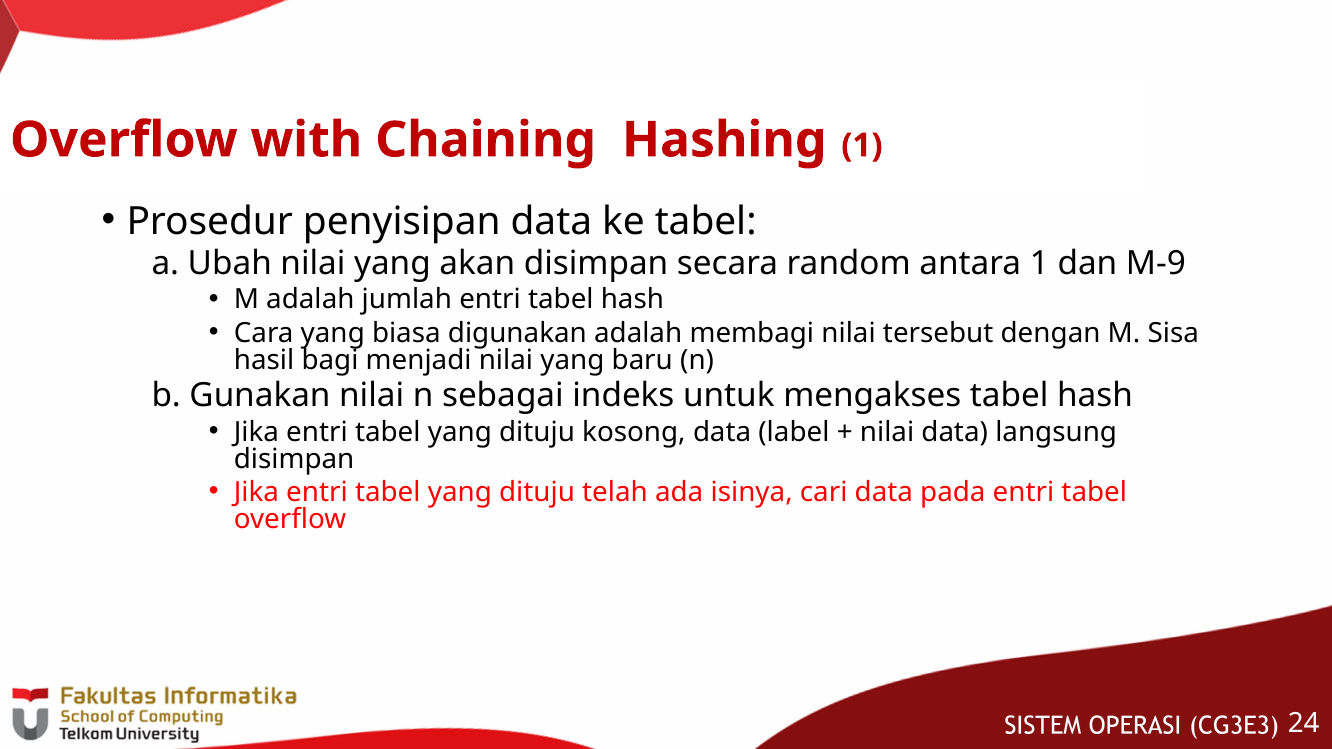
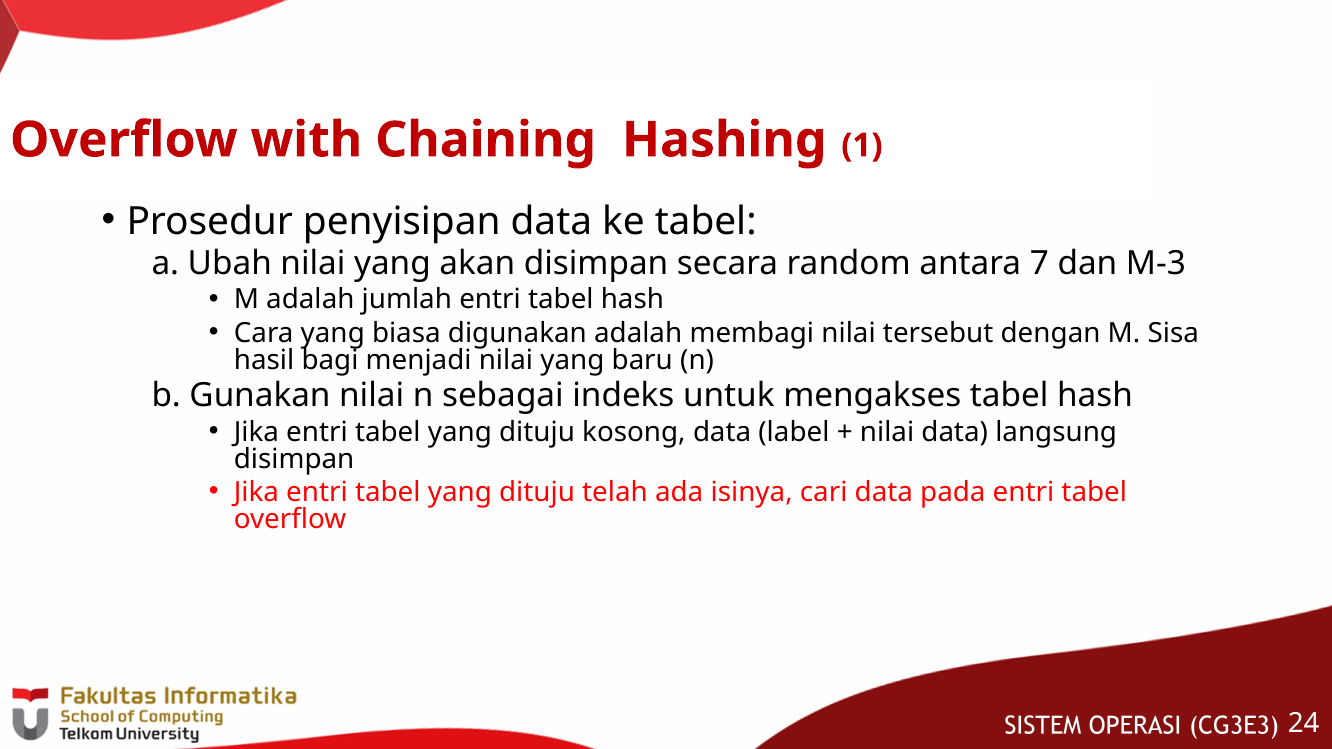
antara 1: 1 -> 7 (1039, 263)
M-9: M-9 -> M-3 (1156, 263)
